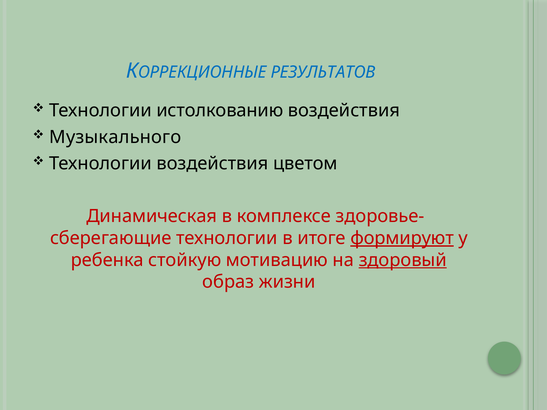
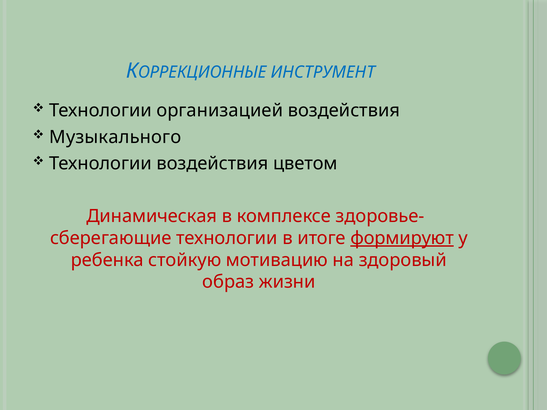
РЕЗУЛЬТАТОВ: РЕЗУЛЬТАТОВ -> ИНСТРУМЕНТ (323, 72)
истолкованию: истолкованию -> организацией (220, 111)
здоровый underline: present -> none (403, 260)
